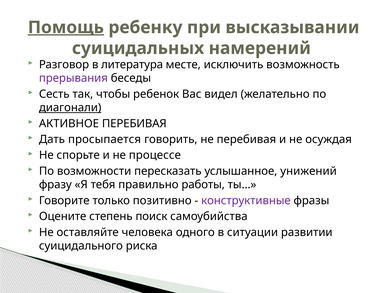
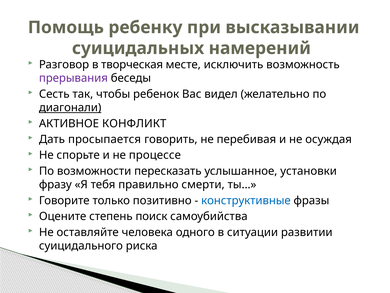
Помощь underline: present -> none (66, 27)
литература: литература -> творческая (132, 64)
АКТИВНОЕ ПЕРЕБИВАЯ: ПЕРЕБИВАЯ -> КОНФЛИКТ (134, 123)
унижений: унижений -> установки (309, 171)
работы: работы -> смерти (203, 184)
конструктивные colour: purple -> blue (246, 200)
